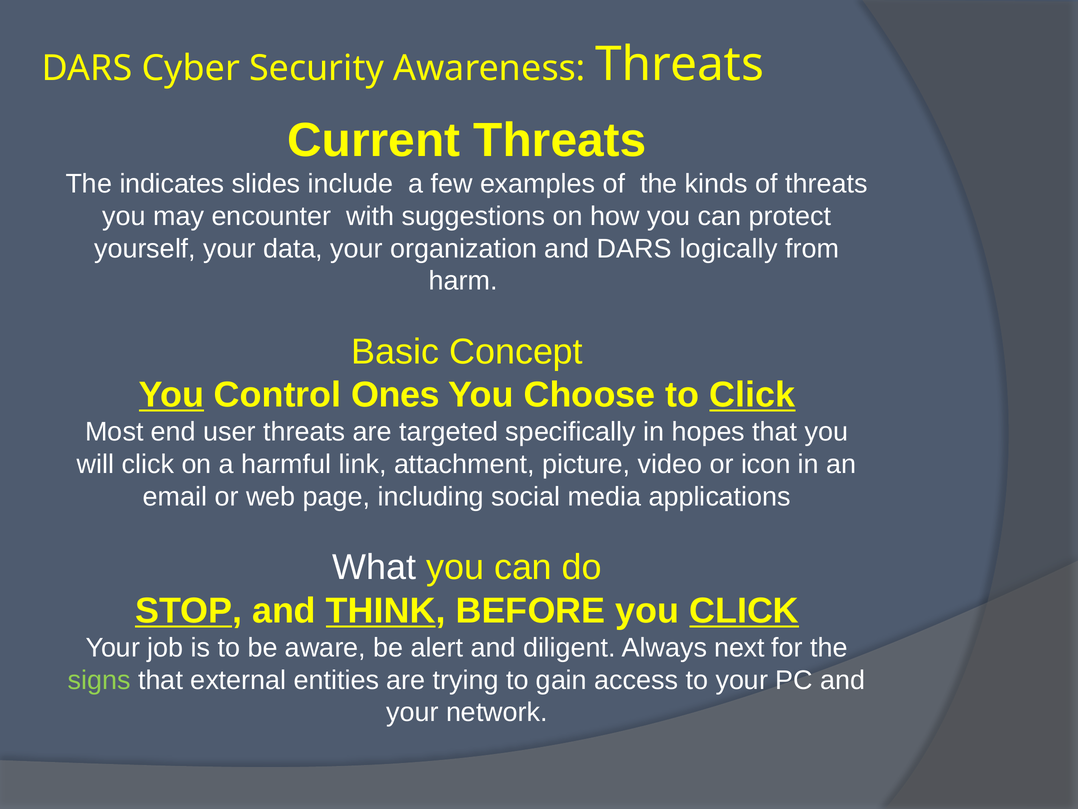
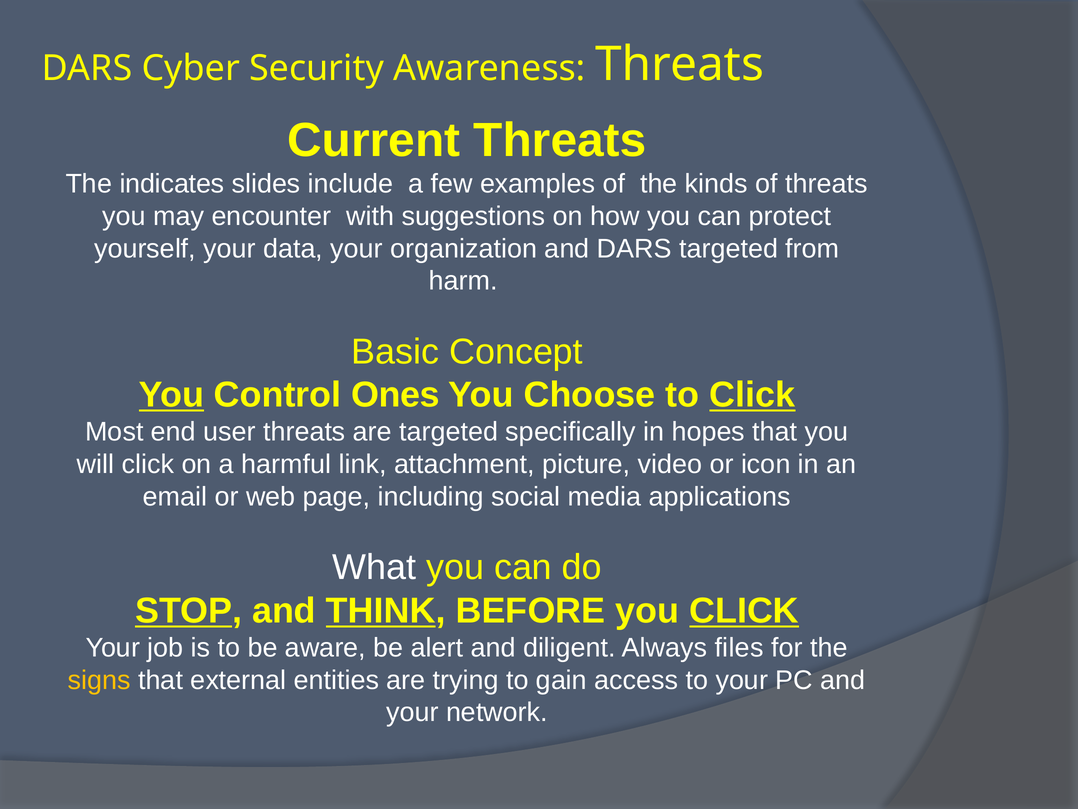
DARS logically: logically -> targeted (729, 249)
next: next -> files (739, 647)
signs colour: light green -> yellow (99, 680)
